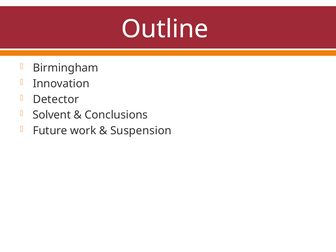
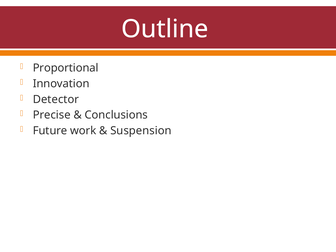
Birmingham: Birmingham -> Proportional (66, 68)
Solvent: Solvent -> Precise (52, 115)
